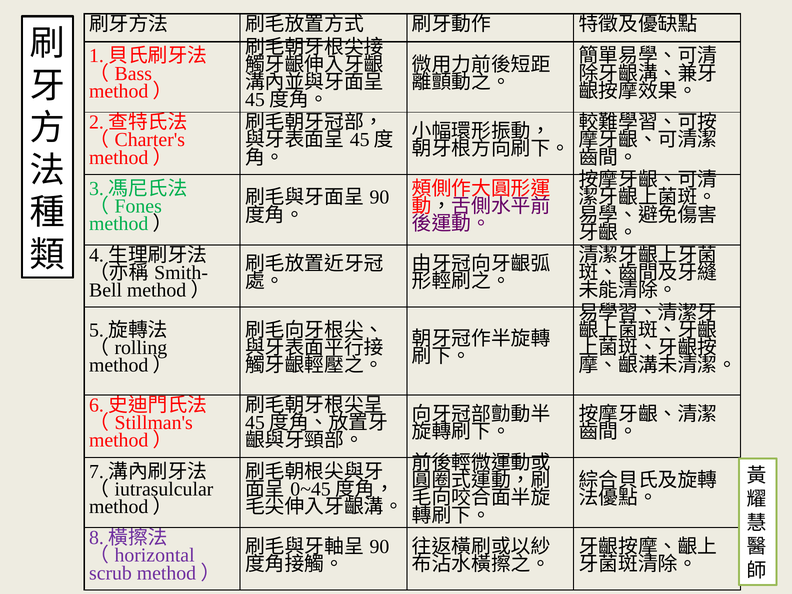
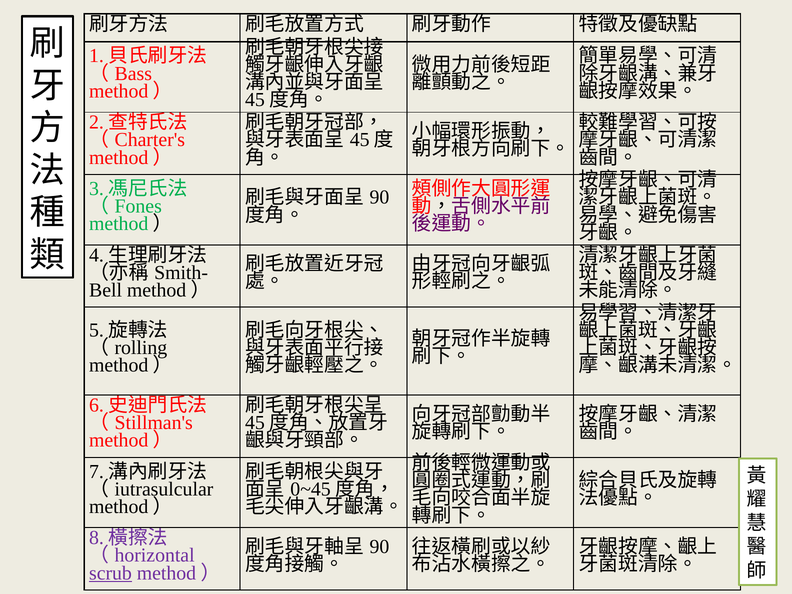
scrub underline: none -> present (110, 573)
